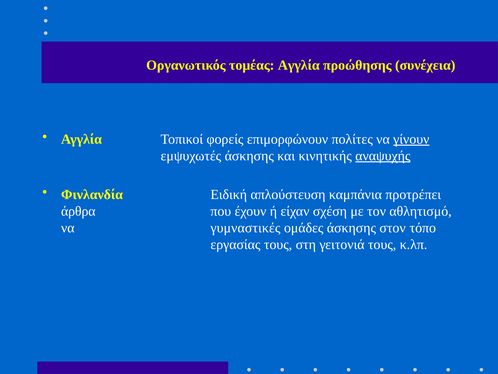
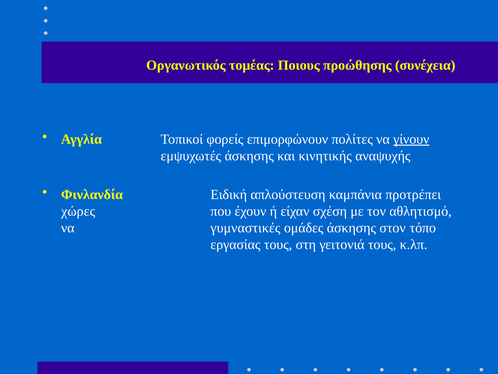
τομέας Αγγλία: Αγγλία -> Ποιους (299, 65)
αναψυχής underline: present -> none (383, 156)
άρθρα: άρθρα -> χώρες (78, 211)
